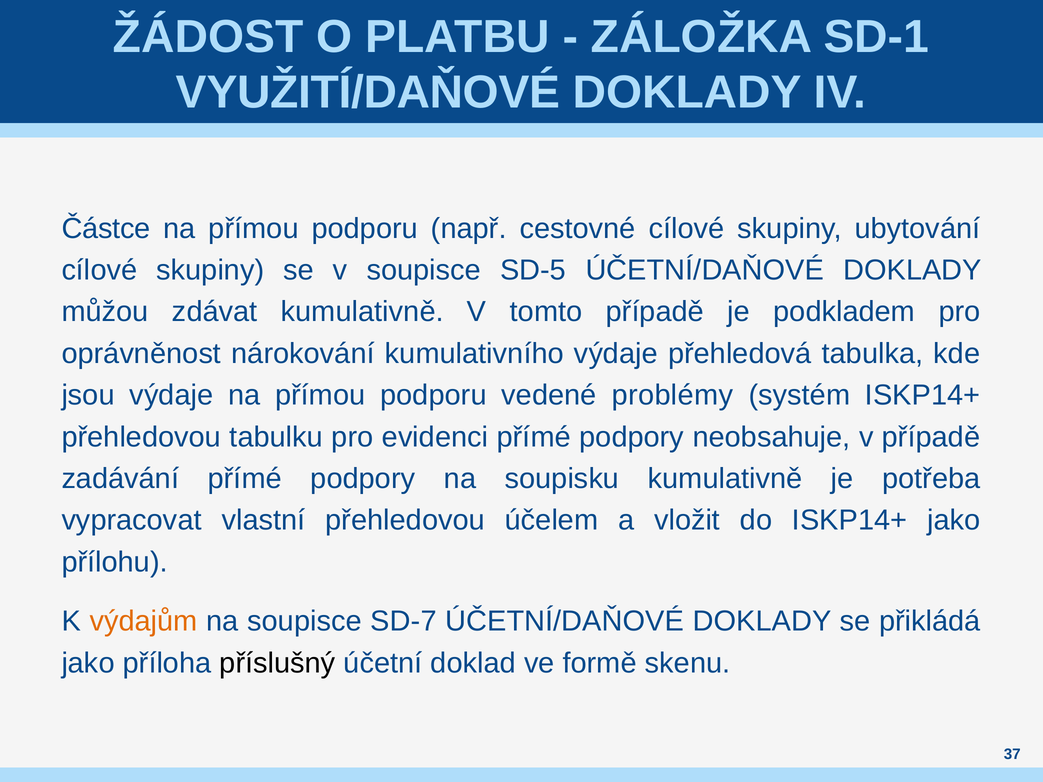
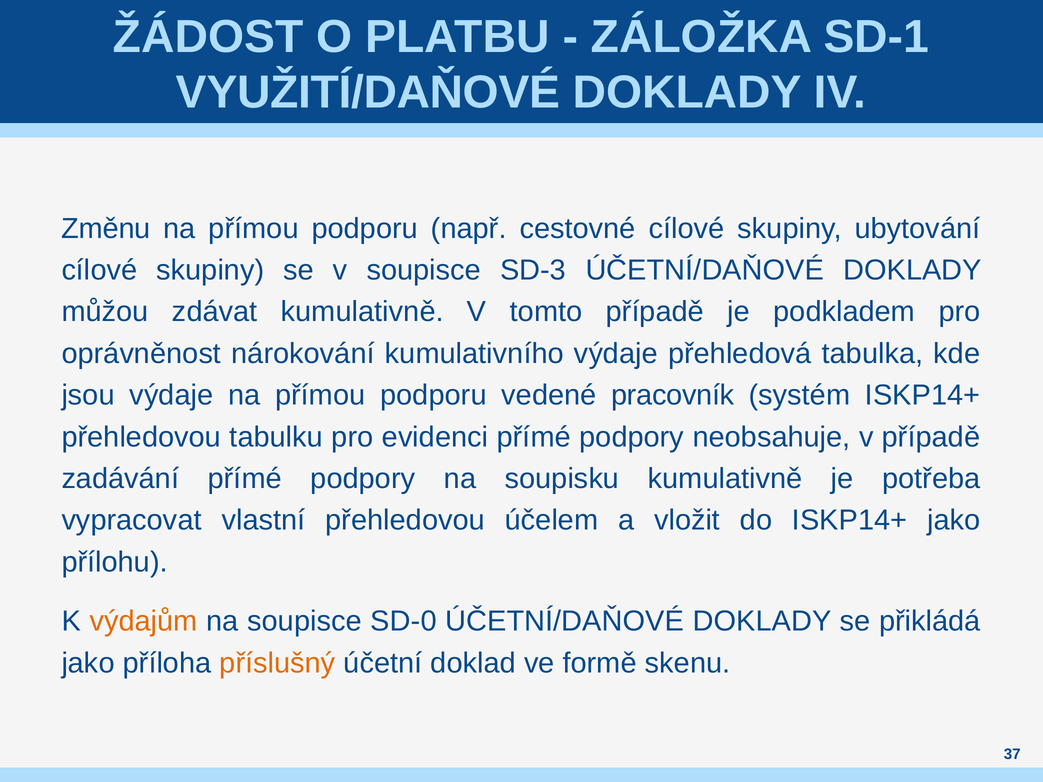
Částce: Částce -> Změnu (106, 229)
SD-5: SD-5 -> SD-3 (533, 270)
problémy: problémy -> pracovník (673, 395)
SD-7: SD-7 -> SD-0 (404, 621)
příslušný colour: black -> orange (277, 663)
